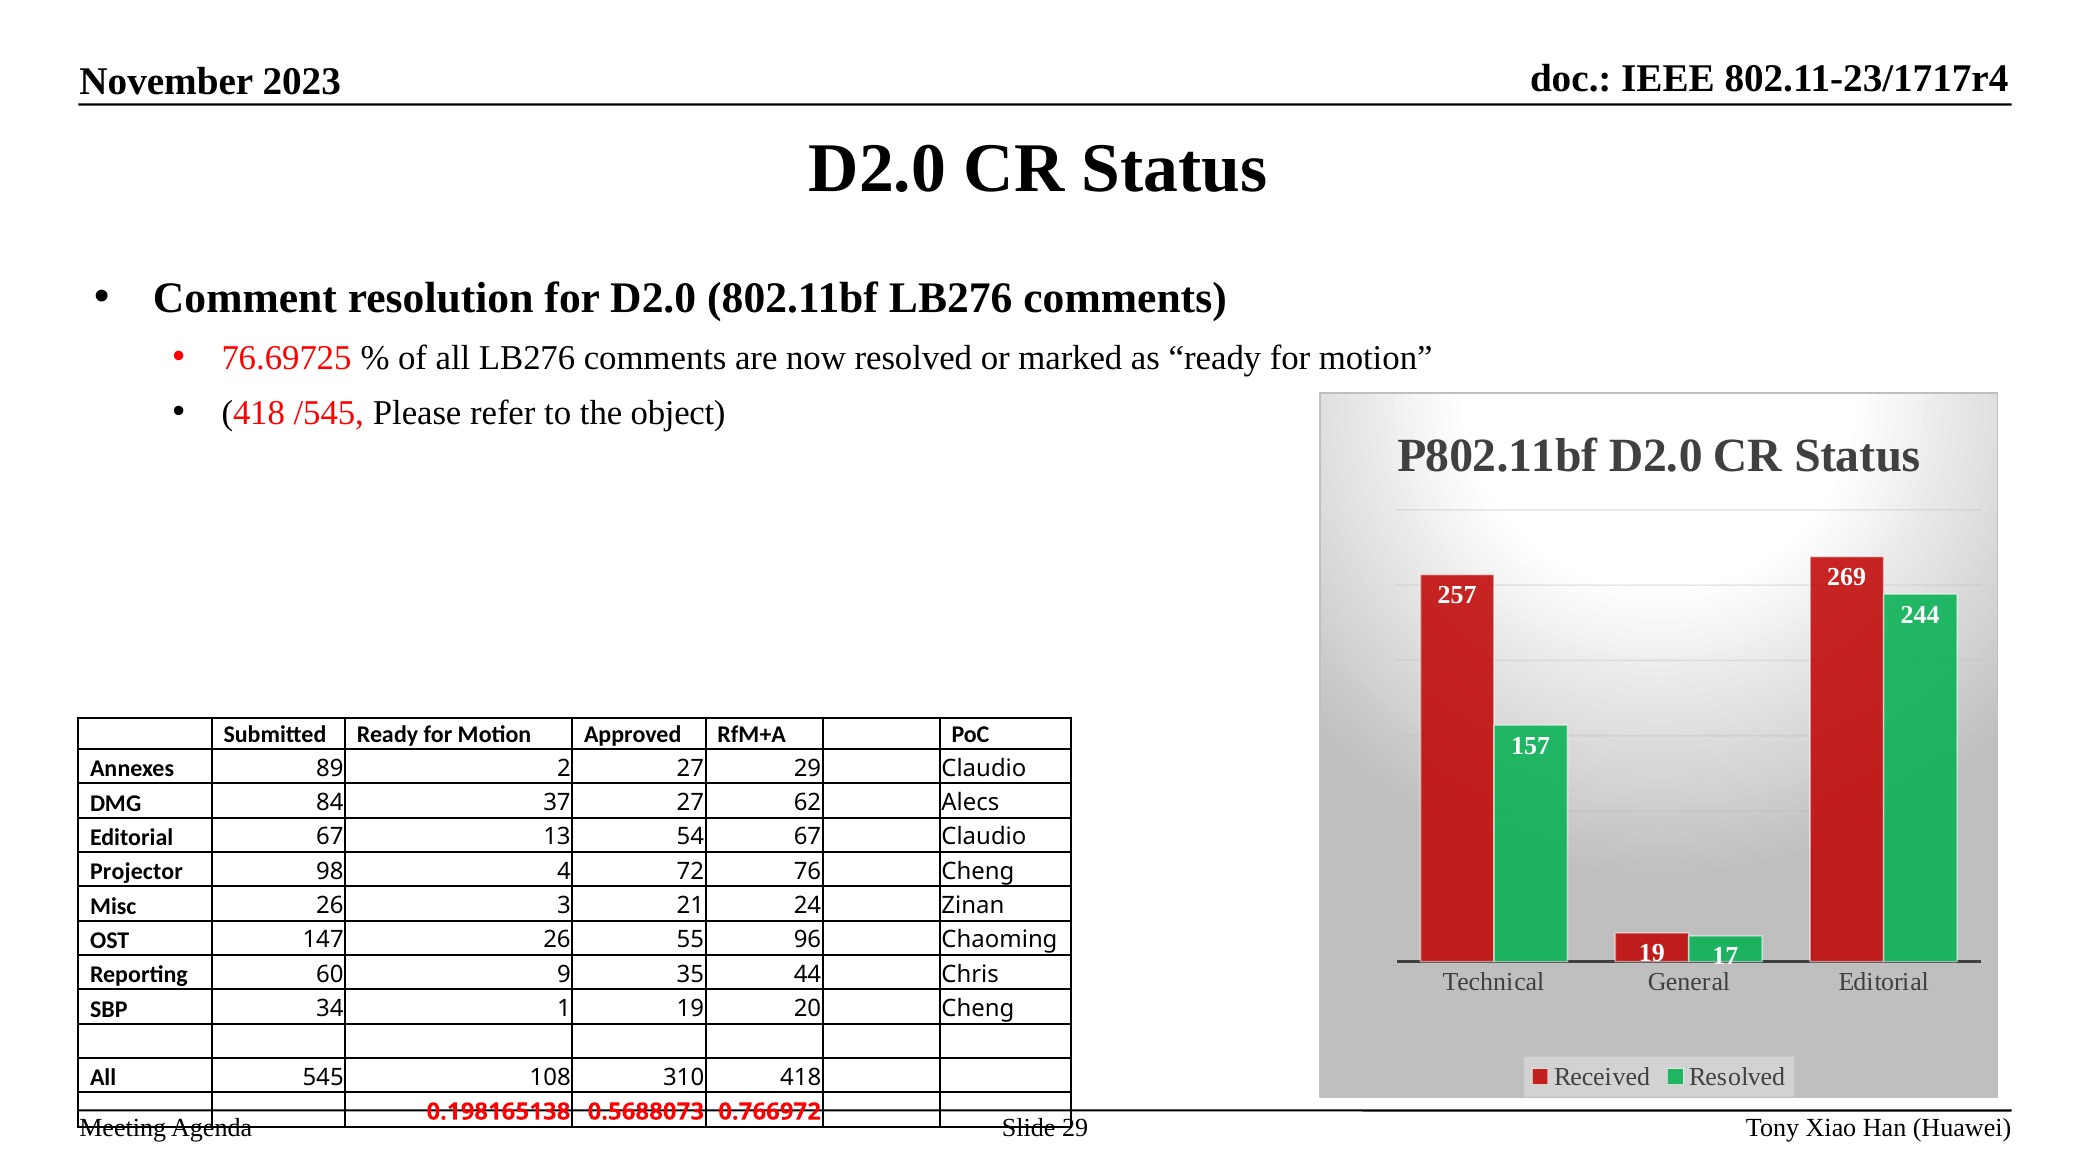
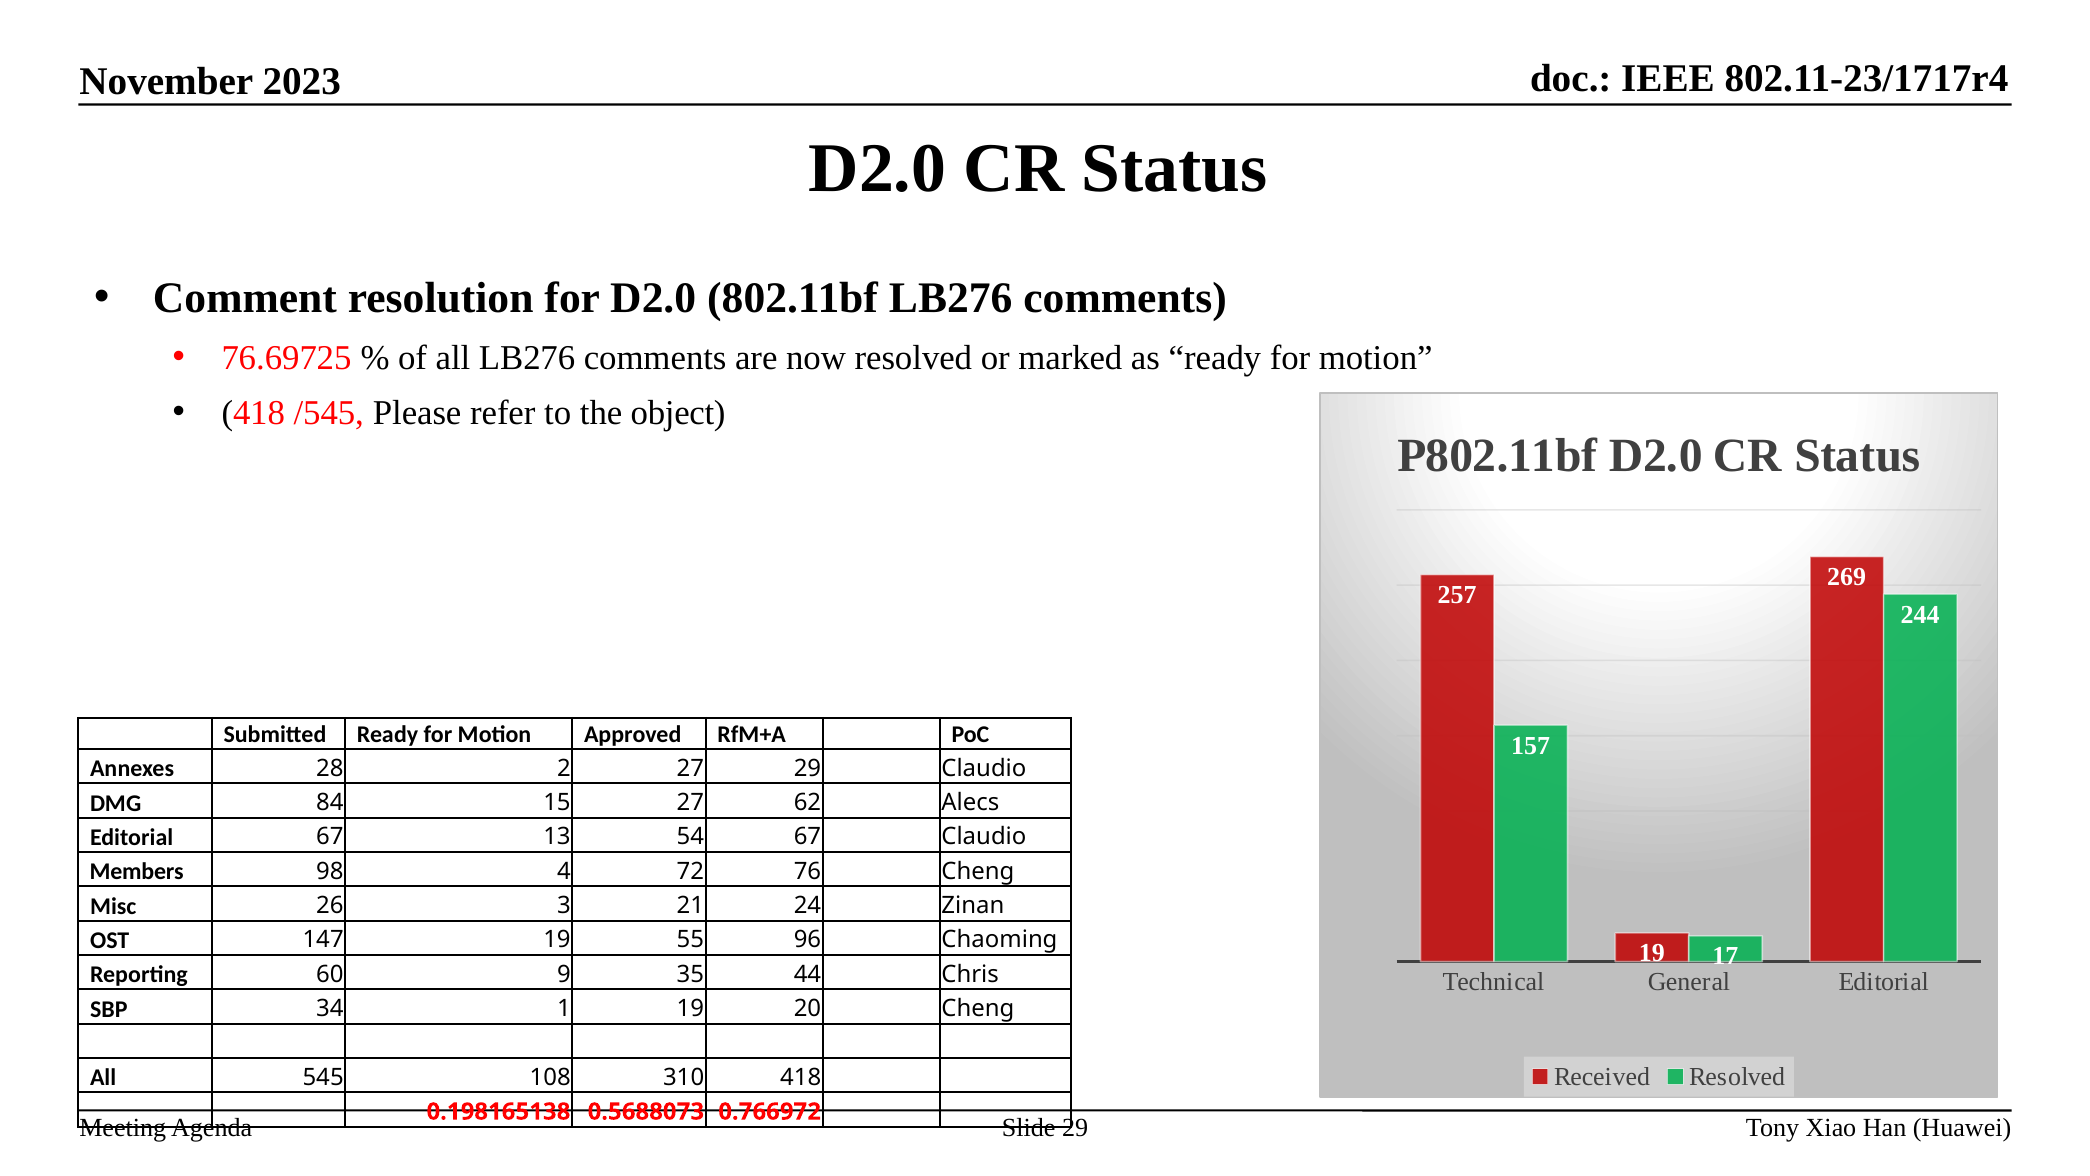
89: 89 -> 28 (330, 768)
37: 37 -> 15 (557, 803)
Projector: Projector -> Members (137, 872)
147 26: 26 -> 19 (557, 940)
